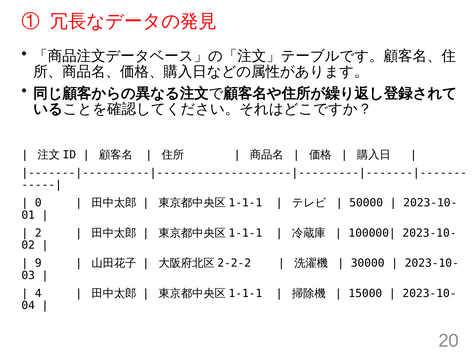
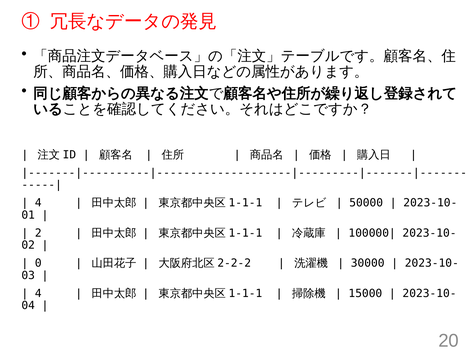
0: 0 -> 4 (38, 203)
9: 9 -> 0 (38, 263)
